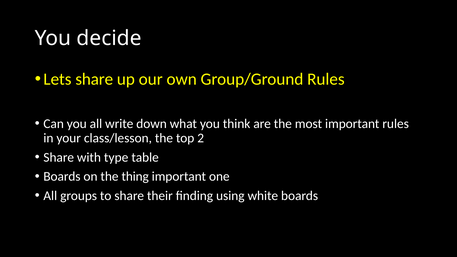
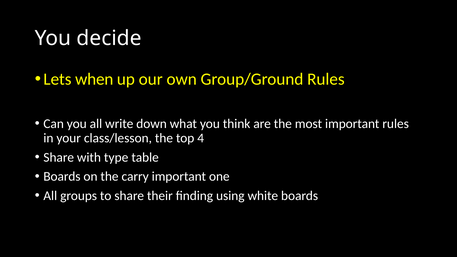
Lets share: share -> when (94, 79)
2: 2 -> 4 (201, 138)
thing: thing -> carry (135, 177)
